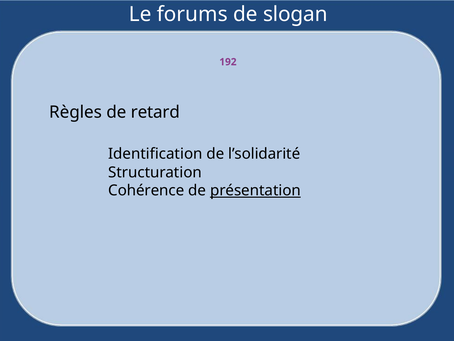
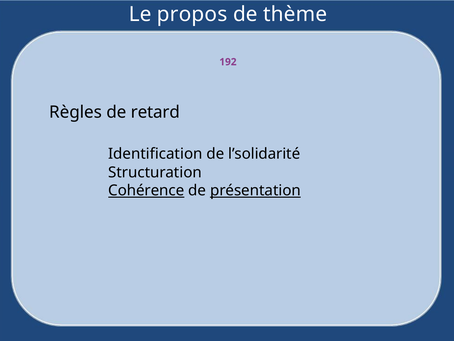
forums: forums -> propos (192, 14)
slogan: slogan -> thème (295, 14)
Cohérence underline: none -> present (146, 190)
